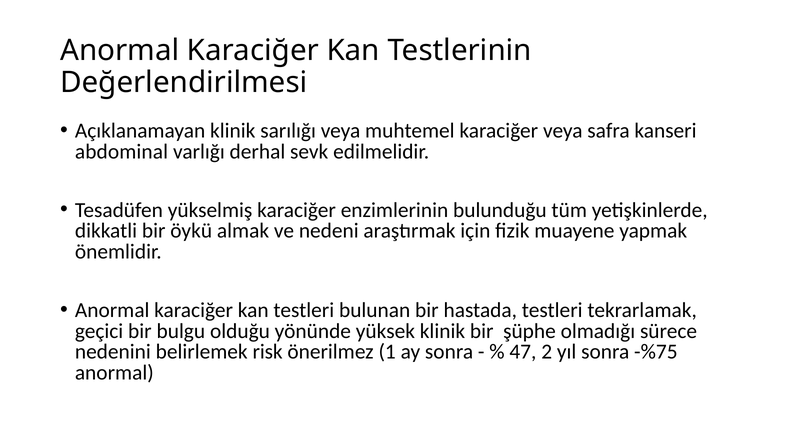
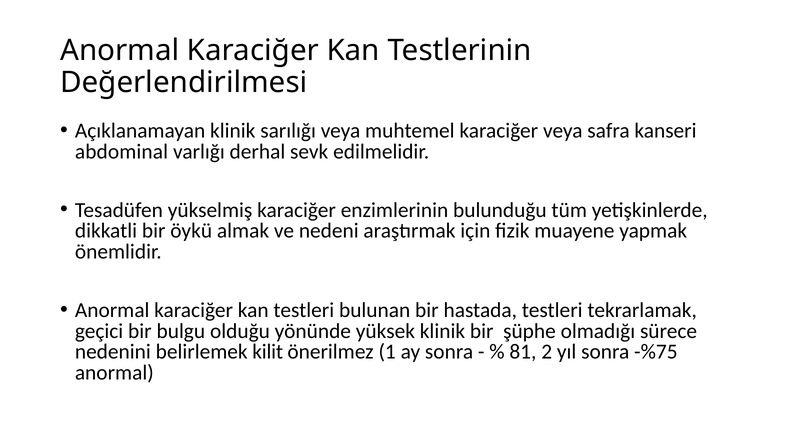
risk: risk -> kilit (268, 352)
47: 47 -> 81 (523, 352)
